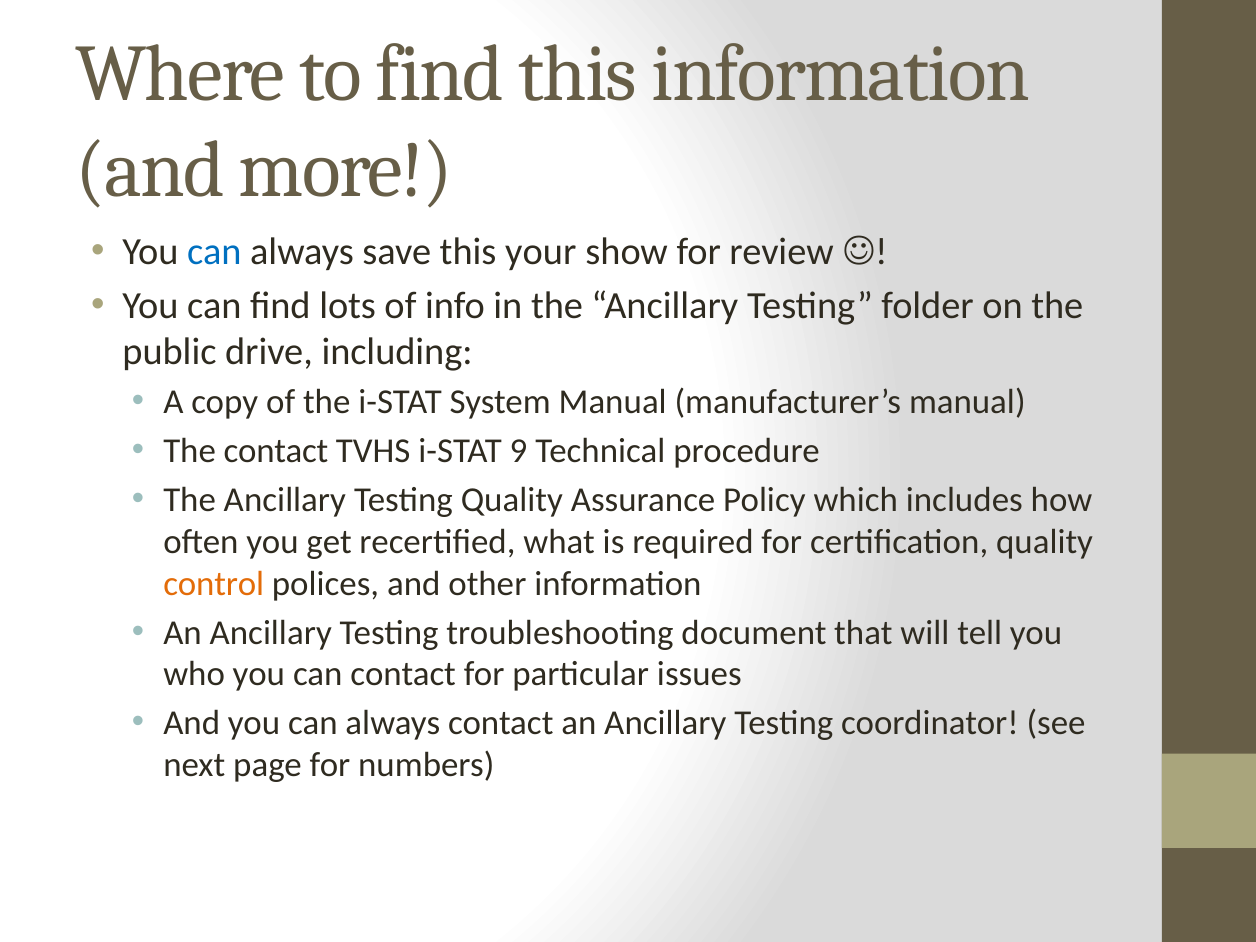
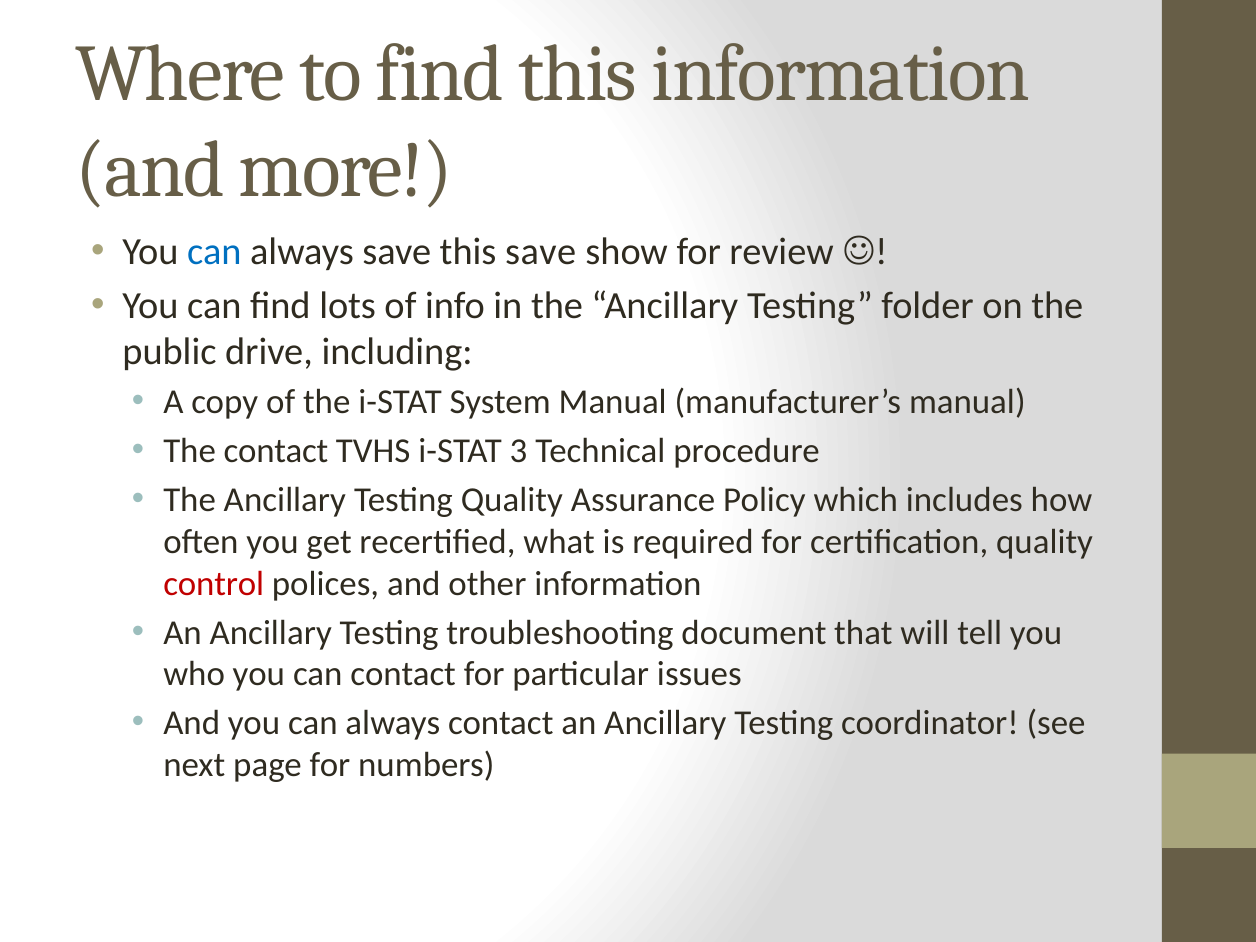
this your: your -> save (541, 252)
9: 9 -> 3 (519, 451)
control colour: orange -> red (214, 584)
